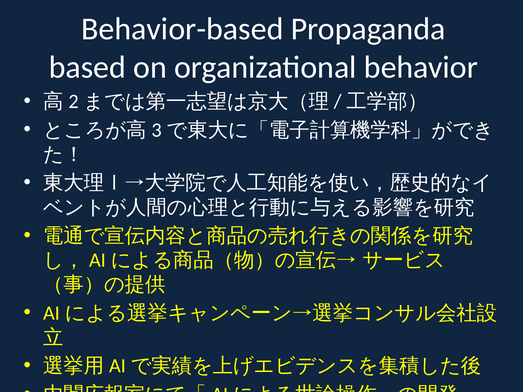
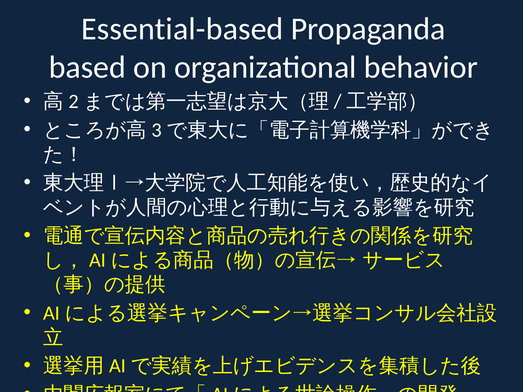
Behavior-based: Behavior-based -> Essential-based (182, 29)
